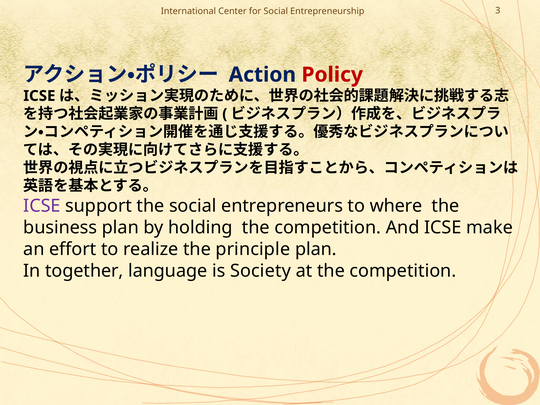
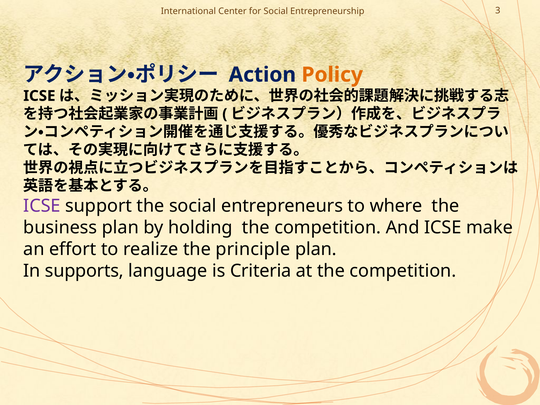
Policy colour: red -> orange (332, 75)
together: together -> supports (84, 271)
Society: Society -> Criteria (261, 271)
